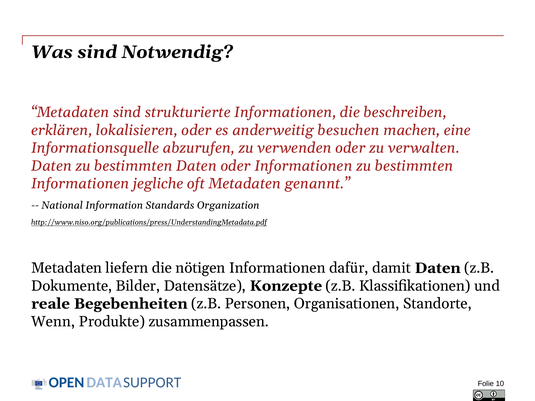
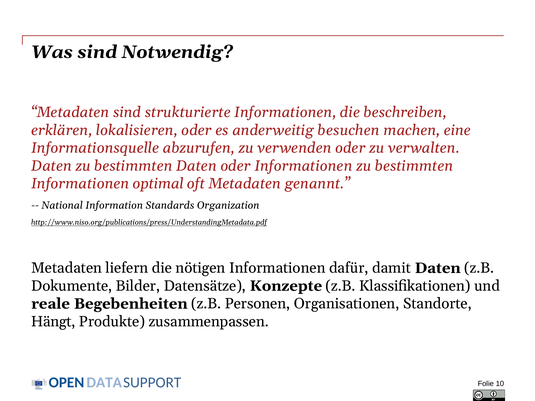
jegliche: jegliche -> optimal (158, 184)
Wenn: Wenn -> Hängt (53, 322)
